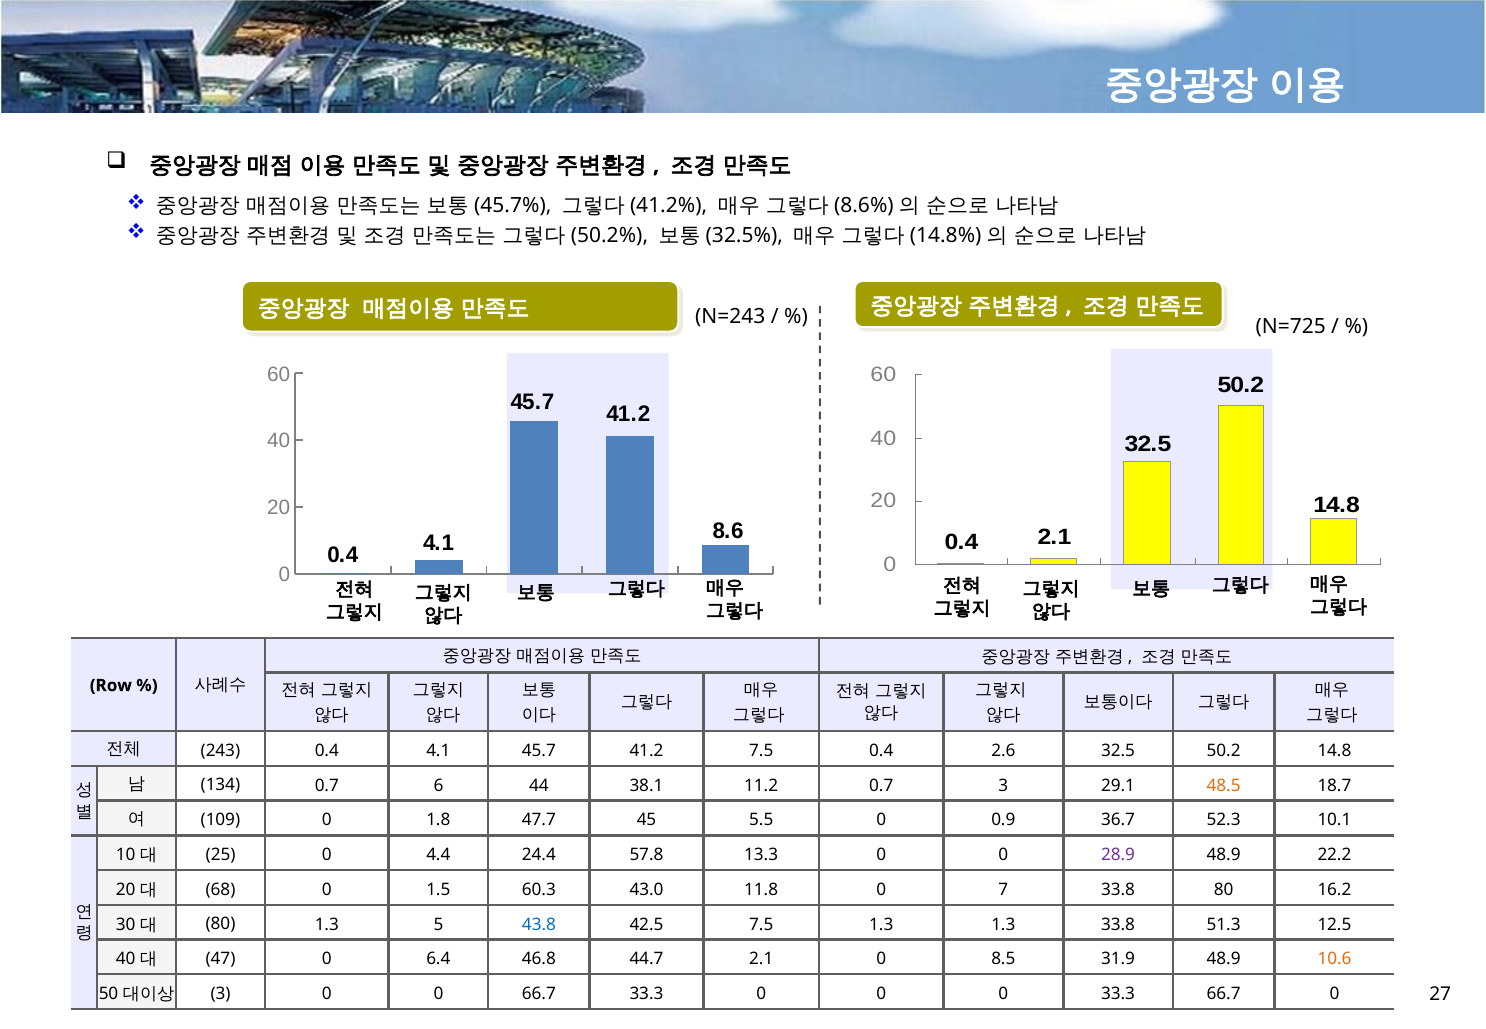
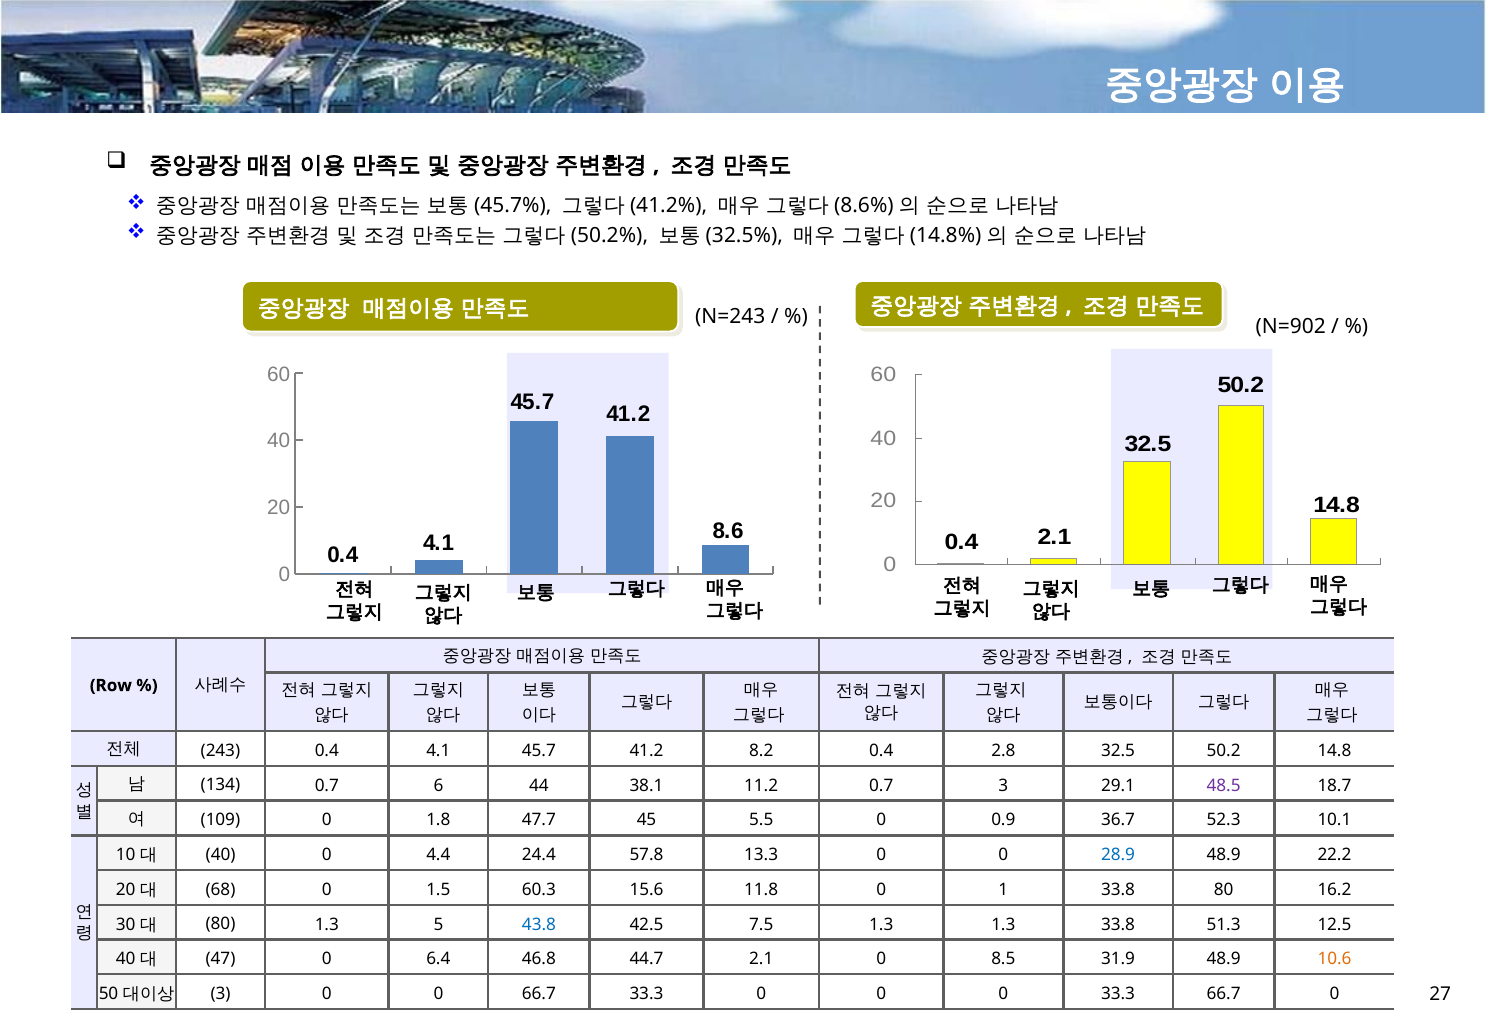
N=725: N=725 -> N=902 (1291, 326)
41.2 7.5: 7.5 -> 8.2 (761, 751)
2.6: 2.6 -> 2.8 (1003, 751)
48.5 colour: orange -> purple (1224, 785)
25: 25 -> 40 (221, 855)
28.9 colour: purple -> blue (1118, 855)
43.0: 43.0 -> 15.6 (647, 889)
7: 7 -> 1 (1003, 889)
